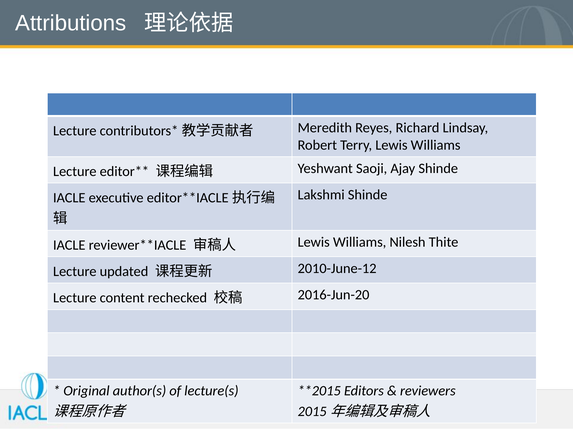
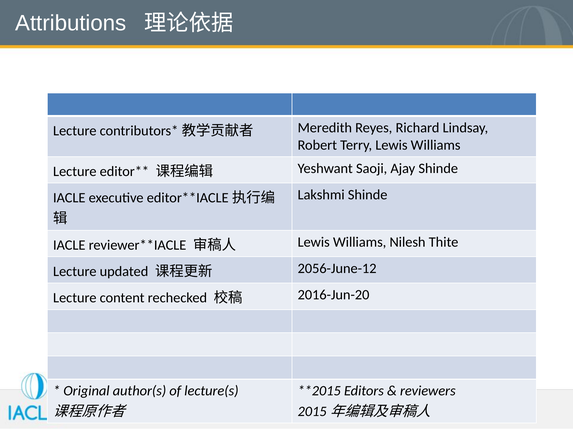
2010-June-12: 2010-June-12 -> 2056-June-12 (337, 269)
